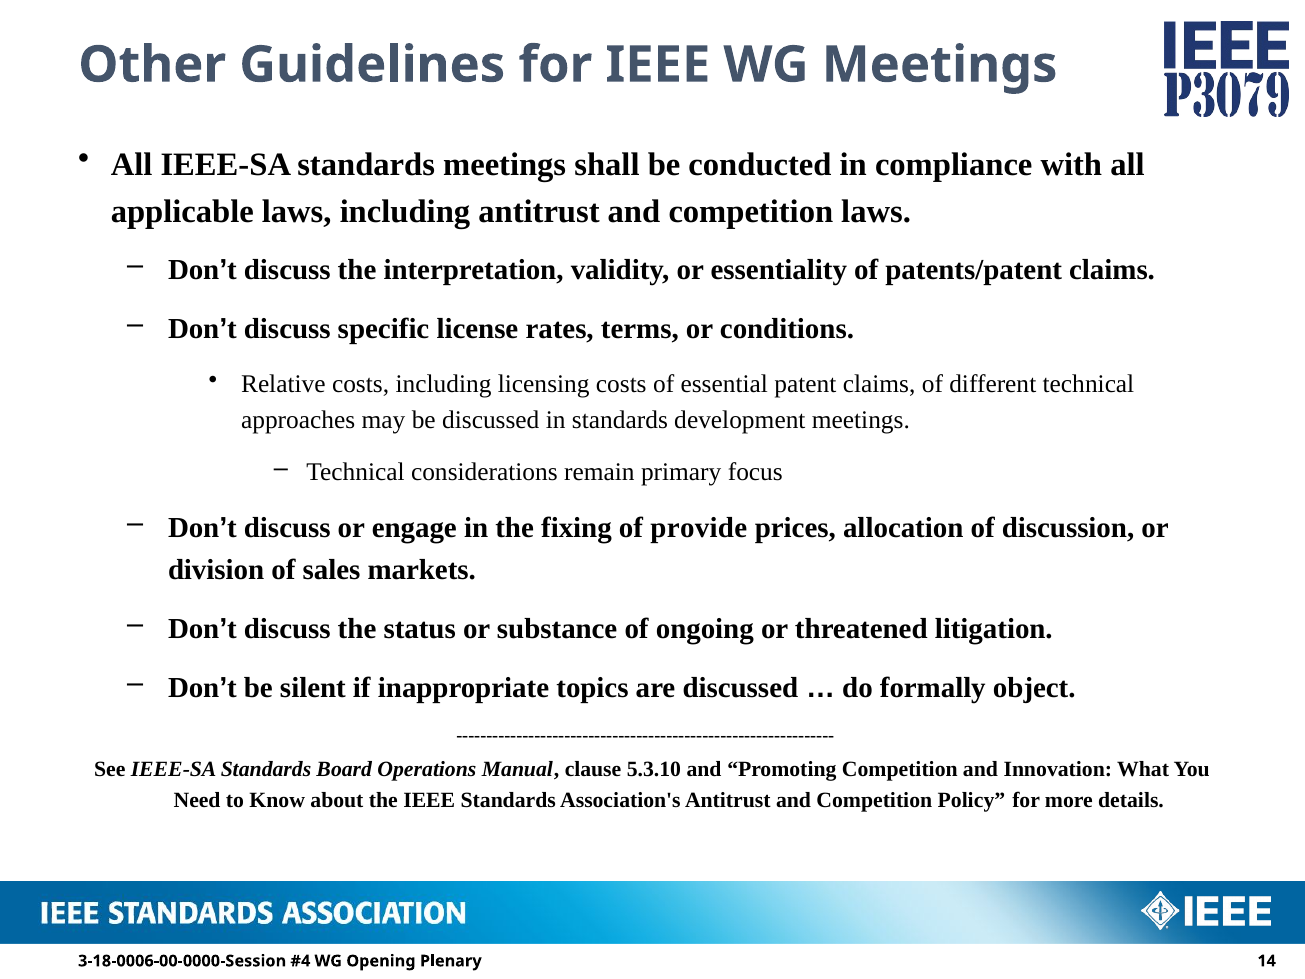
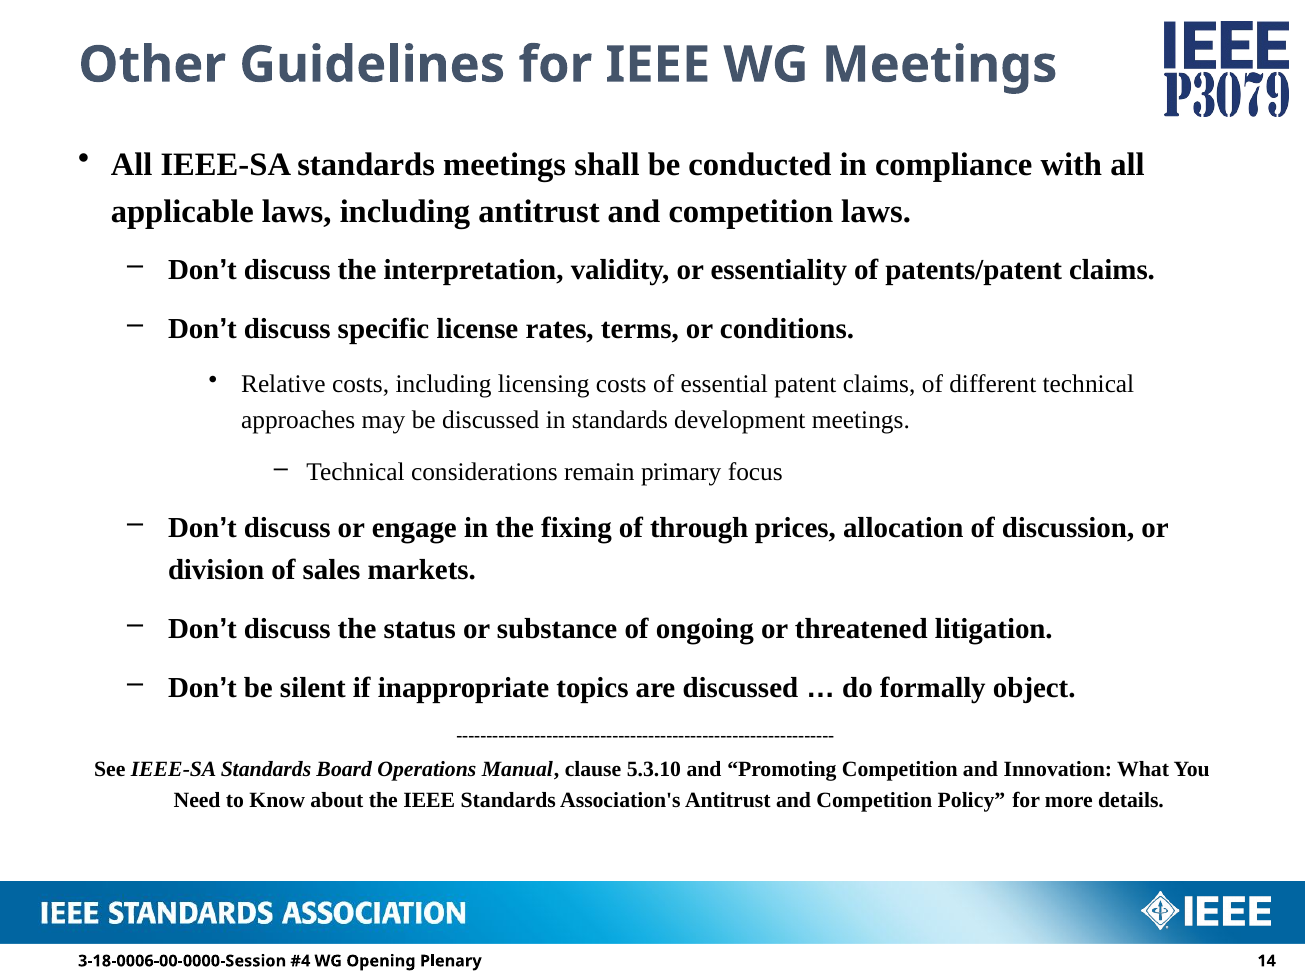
provide: provide -> through (699, 528)
